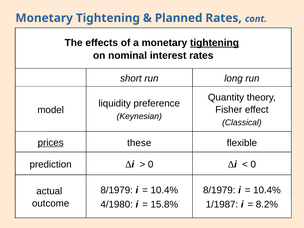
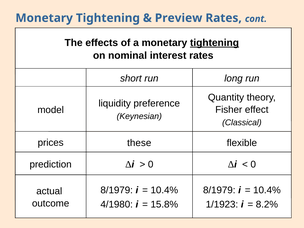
Planned: Planned -> Preview (179, 18)
prices underline: present -> none (51, 143)
1/1987: 1/1987 -> 1/1923 (222, 204)
